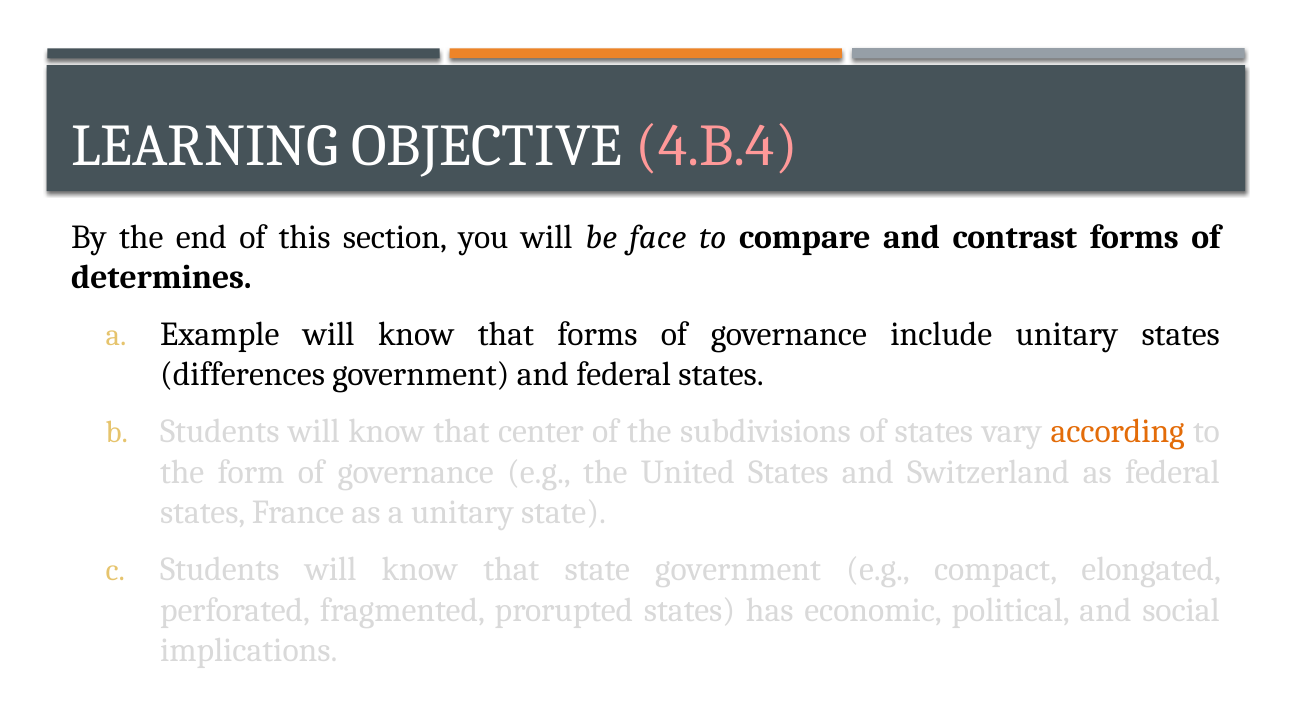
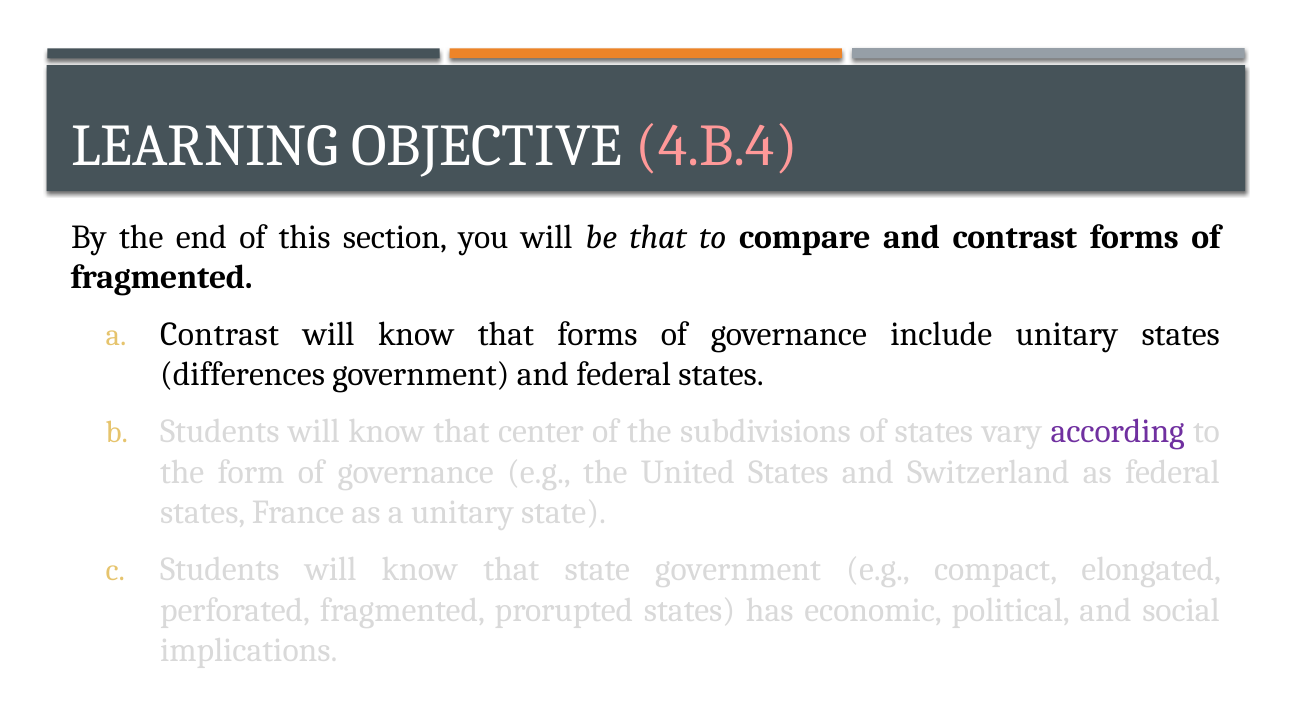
be face: face -> that (658, 237)
determines: determines -> fragmented (162, 277)
a Example: Example -> Contrast (220, 334)
according colour: orange -> purple (1118, 432)
